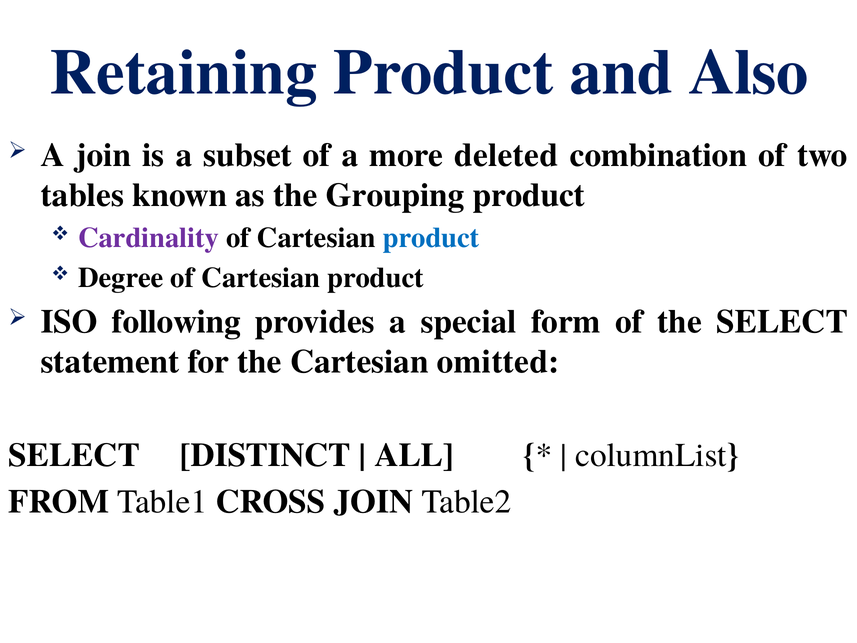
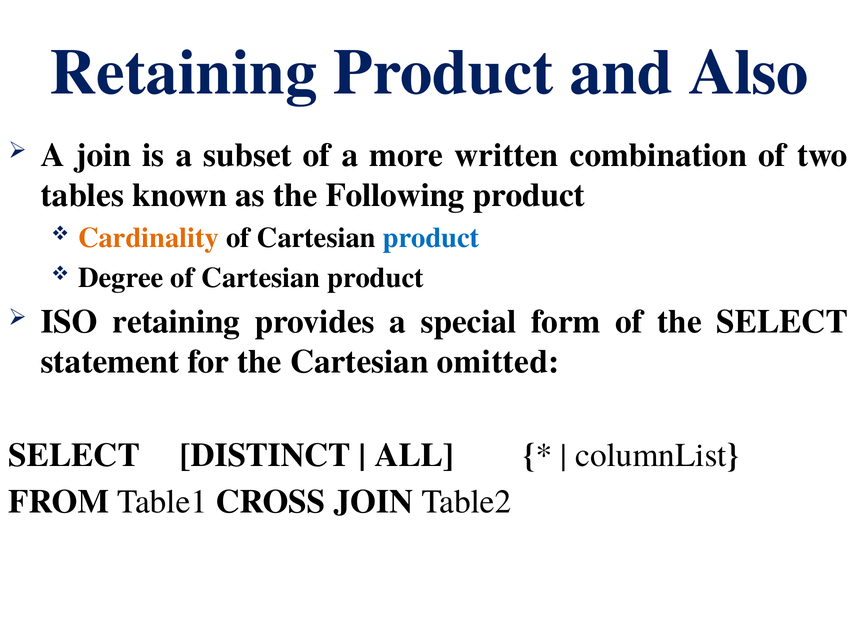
deleted: deleted -> written (506, 155)
Grouping: Grouping -> Following (395, 195)
Cardinality colour: purple -> orange (148, 238)
ISO following: following -> retaining (176, 322)
